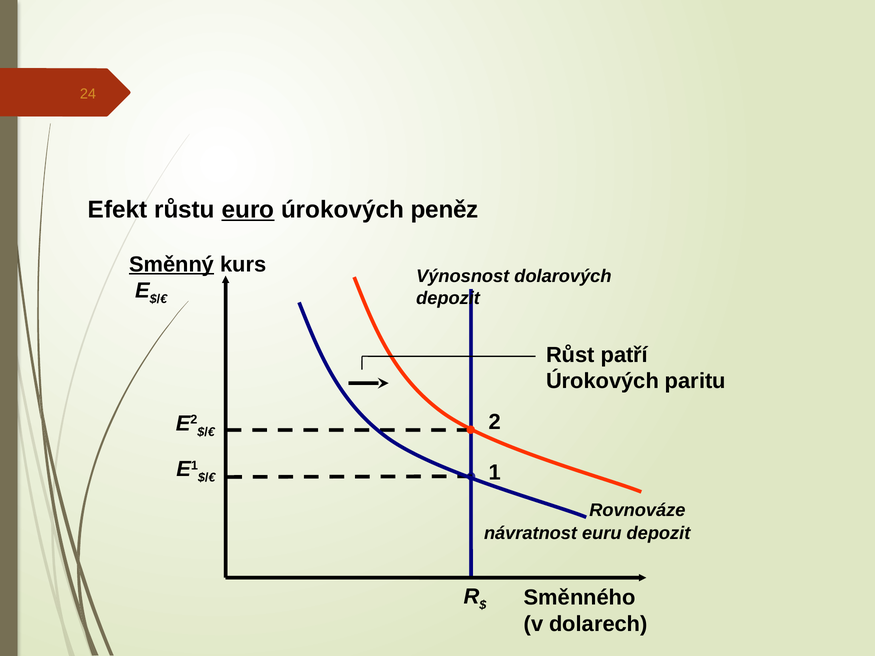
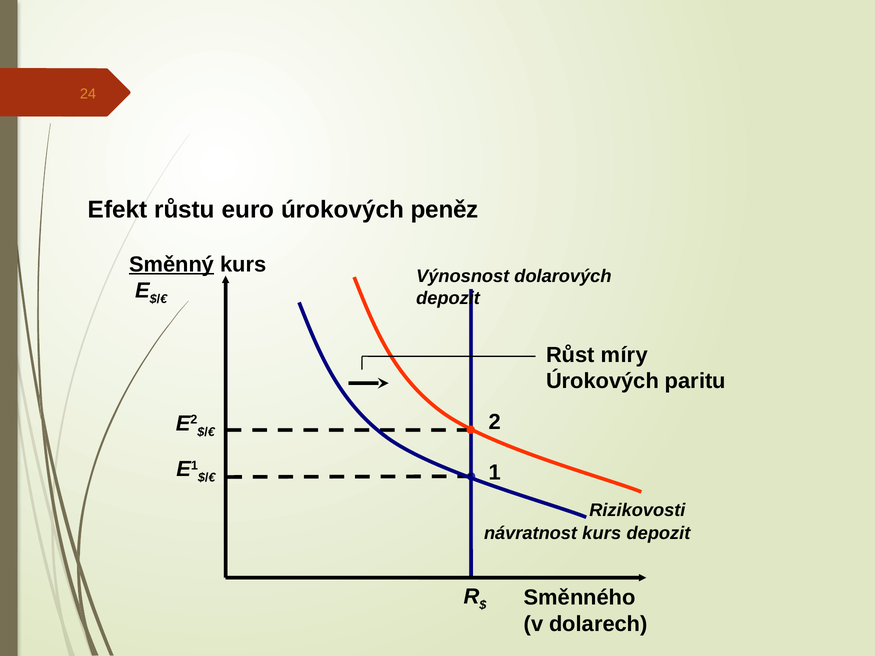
euro underline: present -> none (248, 210)
patří: patří -> míry (624, 355)
Rovnováze: Rovnováze -> Rizikovosti (637, 511)
návratnost euru: euru -> kurs (602, 533)
